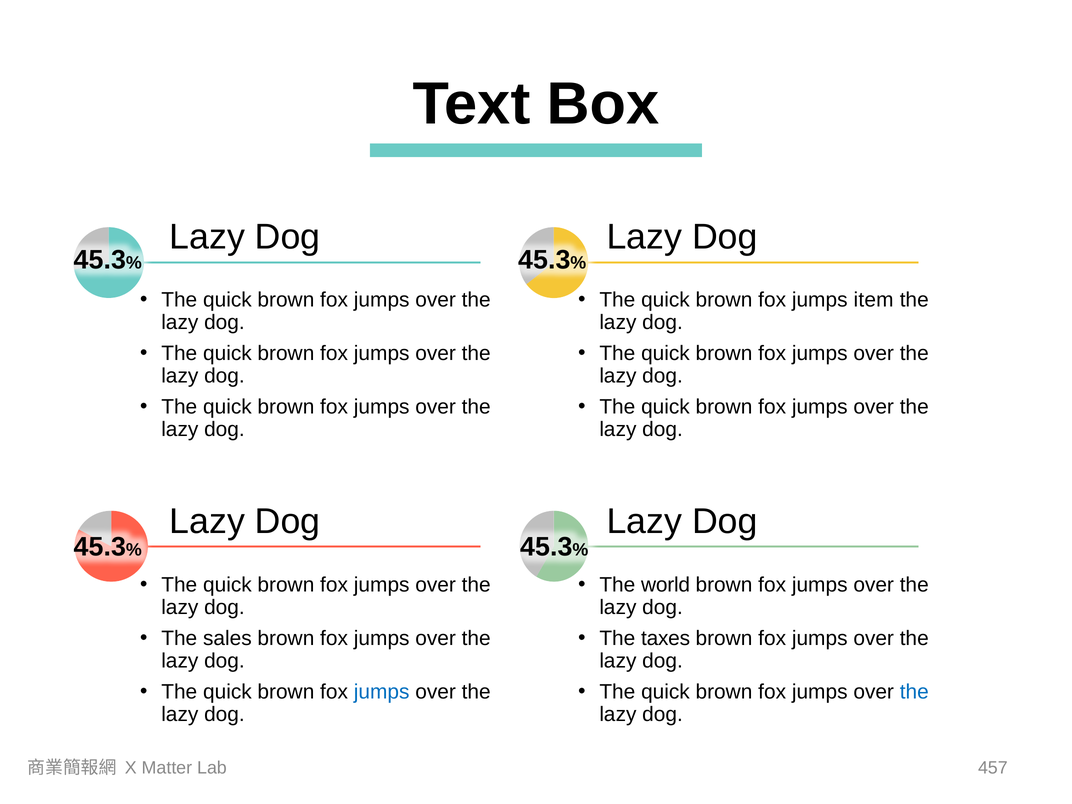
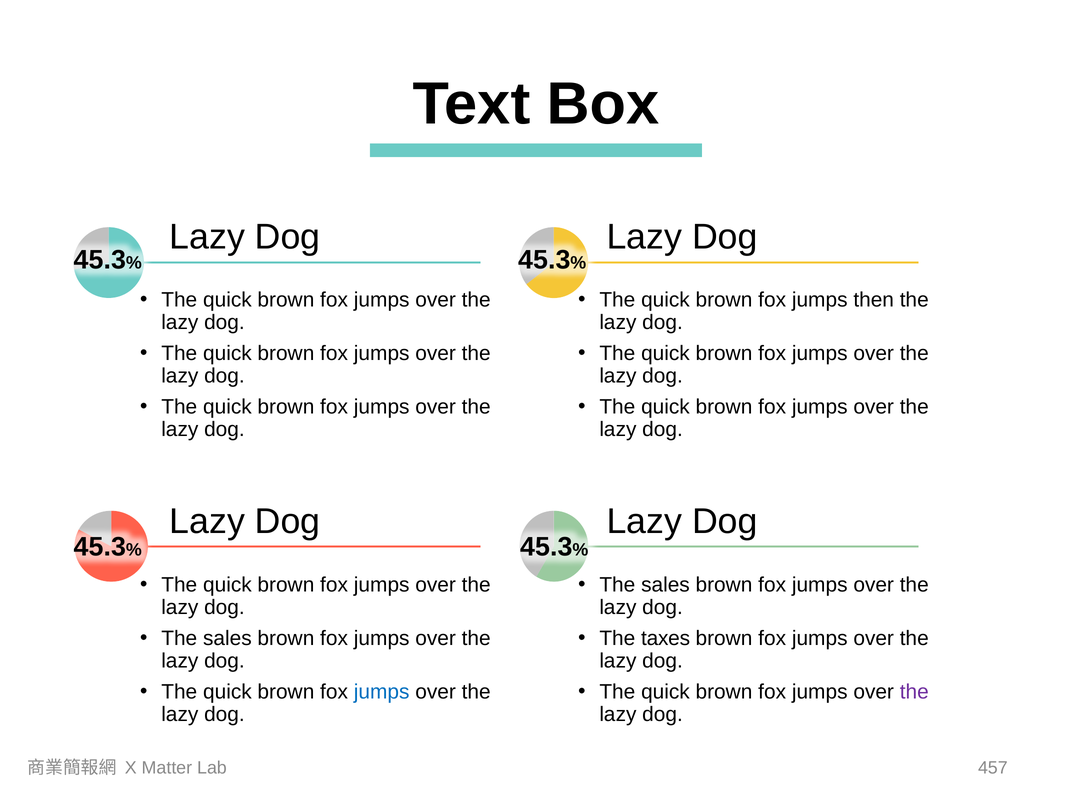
item: item -> then (874, 300)
world: world -> sales (665, 585)
the colour: blue -> purple (914, 692)
